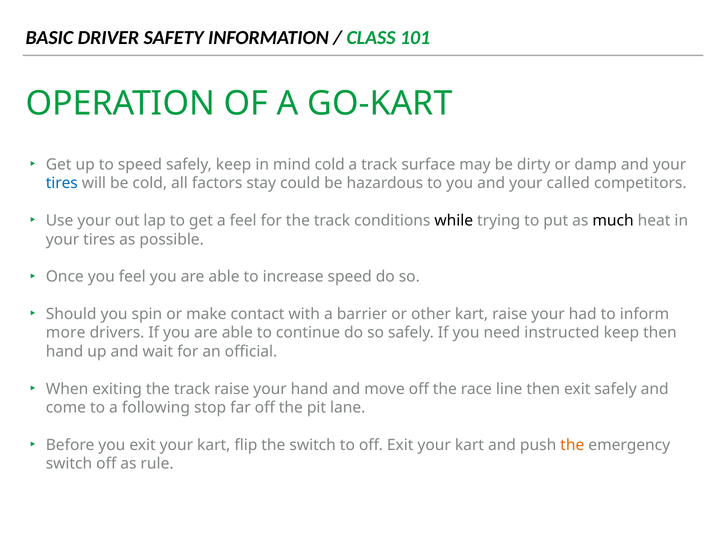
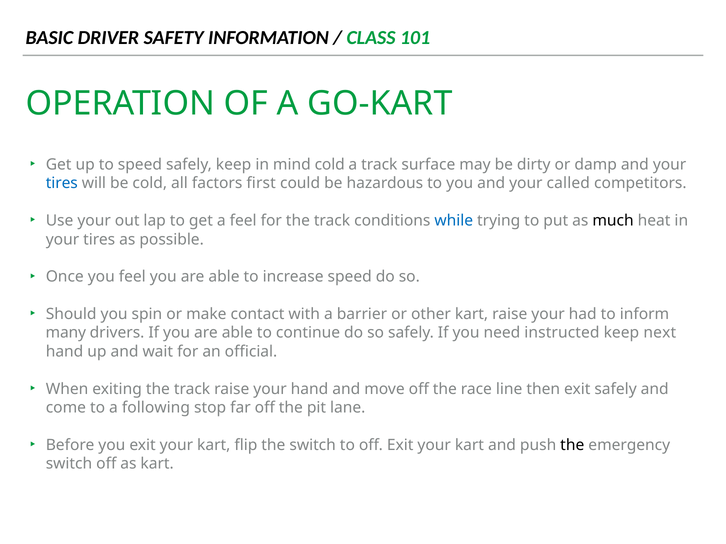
stay: stay -> first (261, 183)
while colour: black -> blue (454, 221)
more: more -> many (66, 333)
keep then: then -> next (660, 333)
the colour: orange -> black (572, 445)
as rule: rule -> kart (157, 464)
